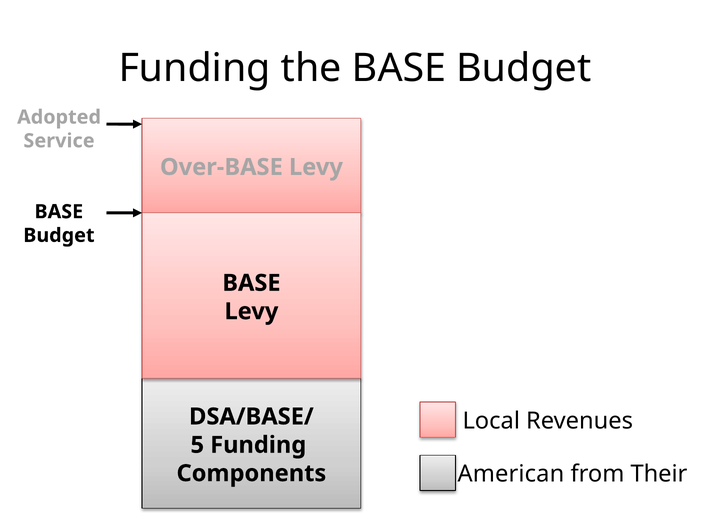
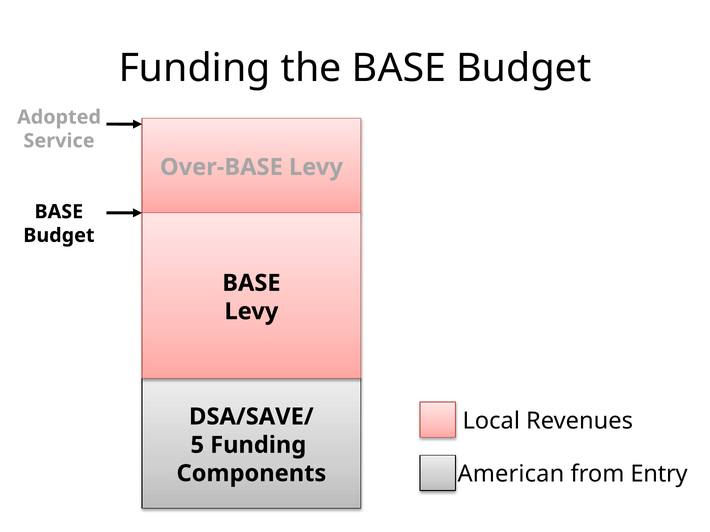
DSA/BASE/: DSA/BASE/ -> DSA/SAVE/ (251, 417)
Their: Their -> Entry (659, 475)
